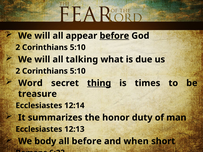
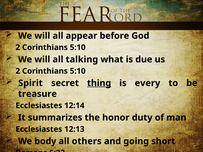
before underline: present -> none (114, 36)
Word: Word -> Spirit (30, 83)
times: times -> every (147, 83)
all before: before -> others (87, 141)
when: when -> going (136, 141)
